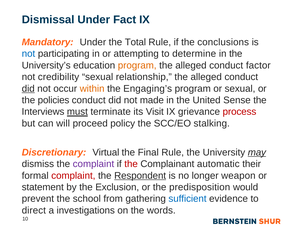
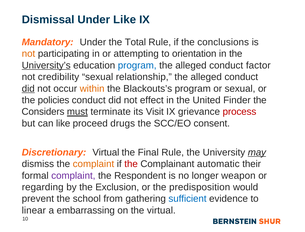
Under Fact: Fact -> Like (125, 20)
not colour: blue -> orange (28, 54)
determine: determine -> orientation (194, 54)
University’s underline: none -> present (46, 66)
program colour: orange -> blue (137, 66)
Engaging’s: Engaging’s -> Blackouts’s (148, 89)
made: made -> effect (152, 100)
Sense: Sense -> Finder (237, 100)
Interviews: Interviews -> Considers (43, 112)
can will: will -> like (63, 124)
policy: policy -> drugs (123, 124)
stalking: stalking -> consent (212, 124)
complaint colour: purple -> orange (93, 164)
complaint colour: red -> purple (73, 176)
Respondent underline: present -> none (140, 176)
statement: statement -> regarding (43, 188)
direct: direct -> linear (34, 211)
investigations: investigations -> embarrassing (86, 211)
the words: words -> virtual (161, 211)
